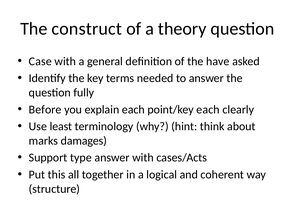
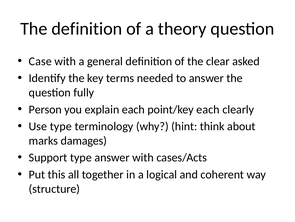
The construct: construct -> definition (87, 29)
have: have -> clear (218, 61)
Before: Before -> Person (45, 109)
Use least: least -> type (61, 126)
